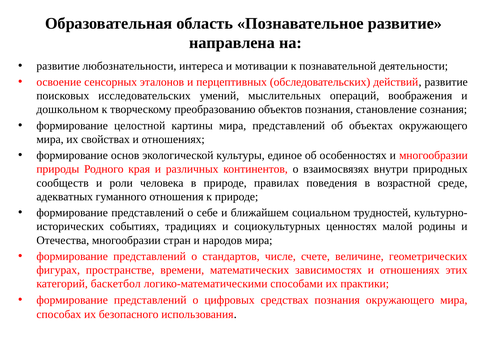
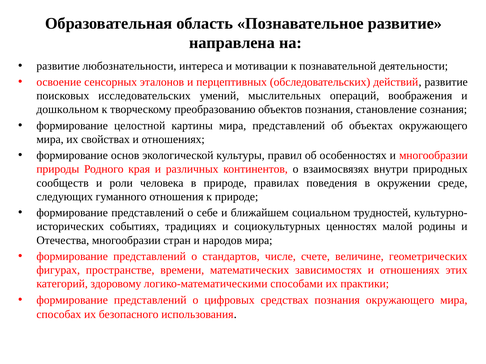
единое: единое -> правил (285, 156)
возрастной: возрастной -> окружении (404, 183)
адекватных: адекватных -> следующих (65, 197)
баскетбол: баскетбол -> здоровому (116, 284)
